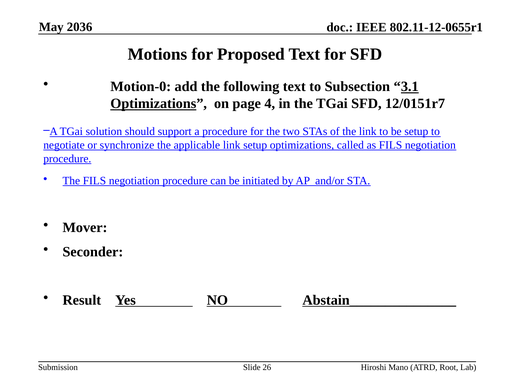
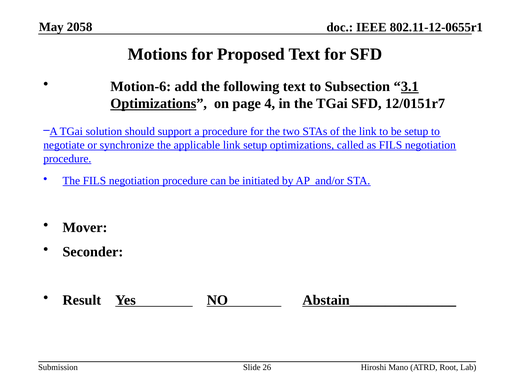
2036: 2036 -> 2058 (80, 27)
Motion-0: Motion-0 -> Motion-6 (141, 86)
